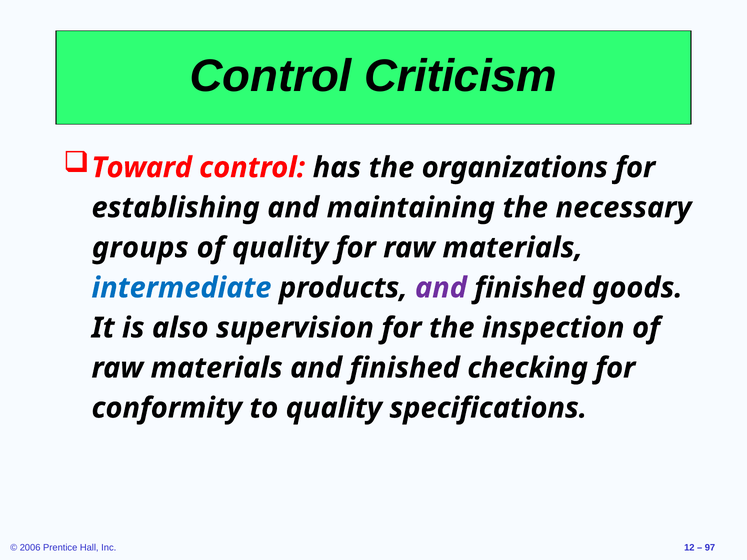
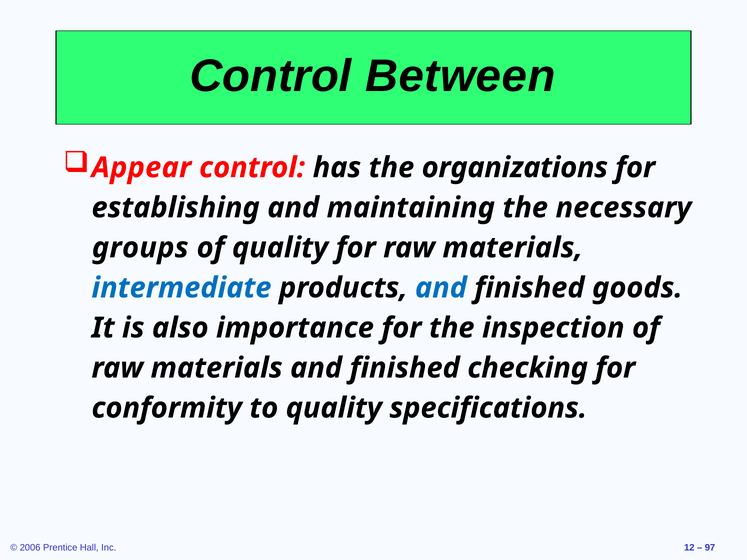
Criticism: Criticism -> Between (460, 76)
Toward: Toward -> Appear (141, 168)
and colour: purple -> blue (441, 288)
supervision: supervision -> importance (295, 328)
